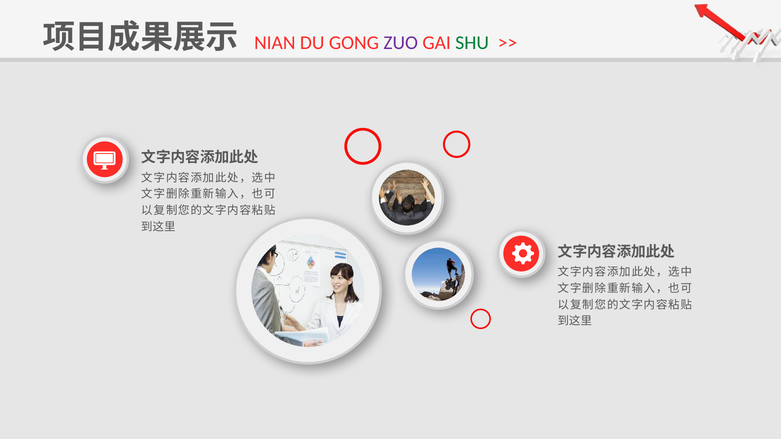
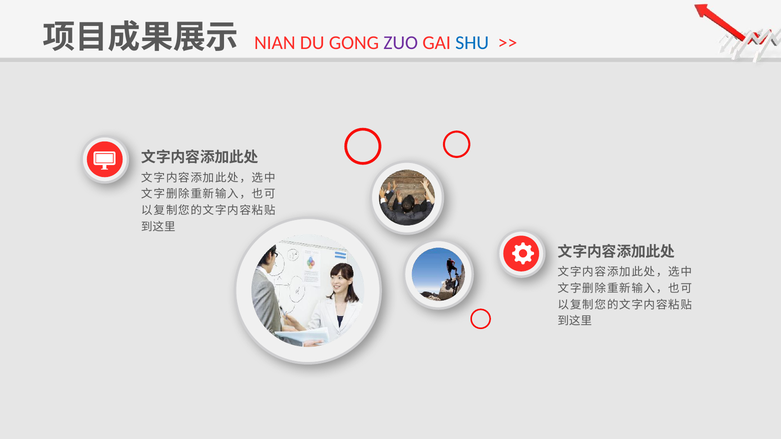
SHU colour: green -> blue (472, 43)
